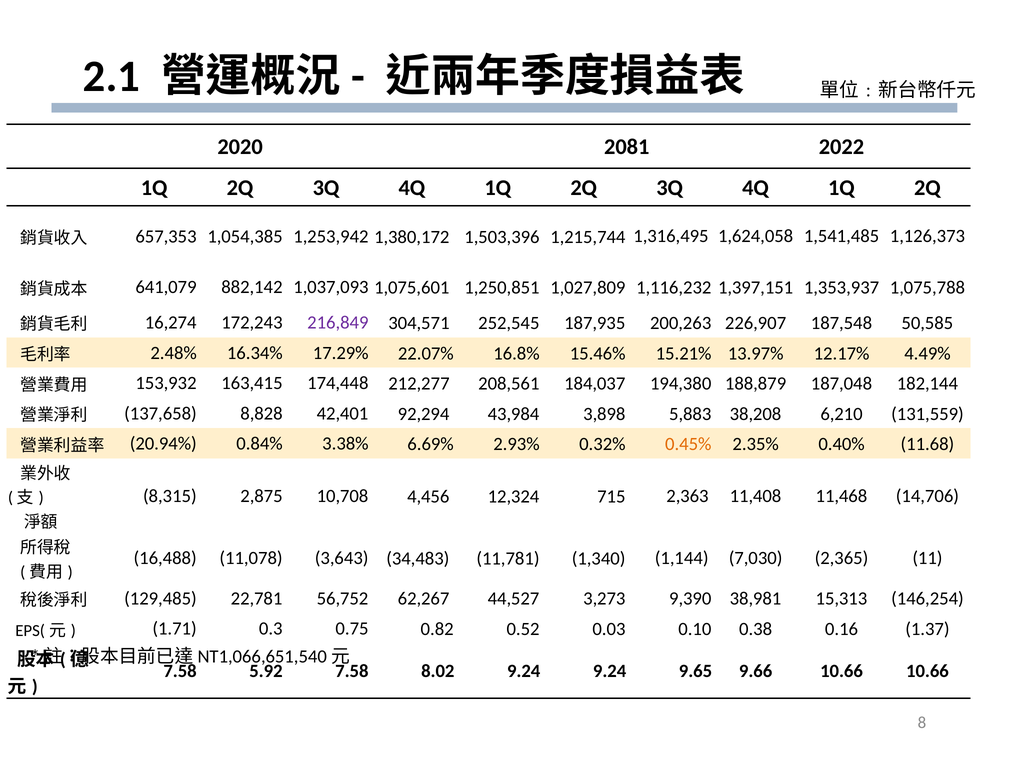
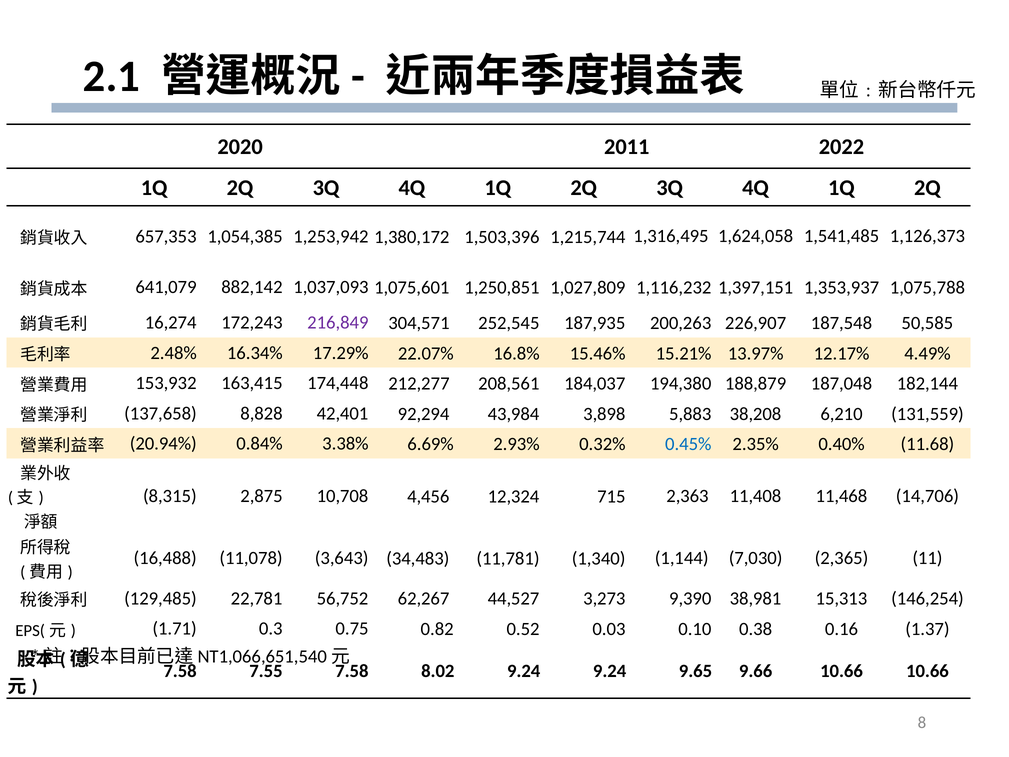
2081: 2081 -> 2011 (627, 147)
0.45% colour: orange -> blue (688, 444)
5.92: 5.92 -> 7.55 (266, 671)
